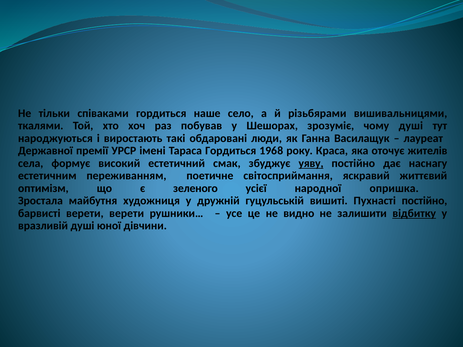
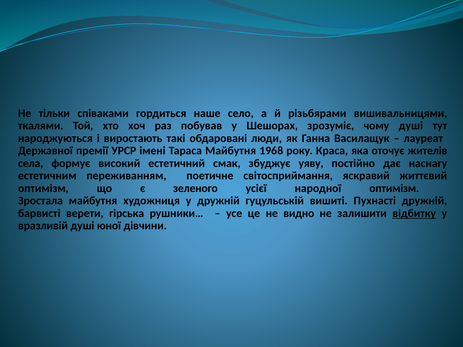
Тараса Гордиться: Гордиться -> Майбутня (231, 151)
уяву underline: present -> none (311, 163)
народної опришка: опришка -> оптимізм (394, 188)
Пухнасті постійно: постійно -> дружній (424, 201)
верети верети: верети -> гірська (127, 213)
